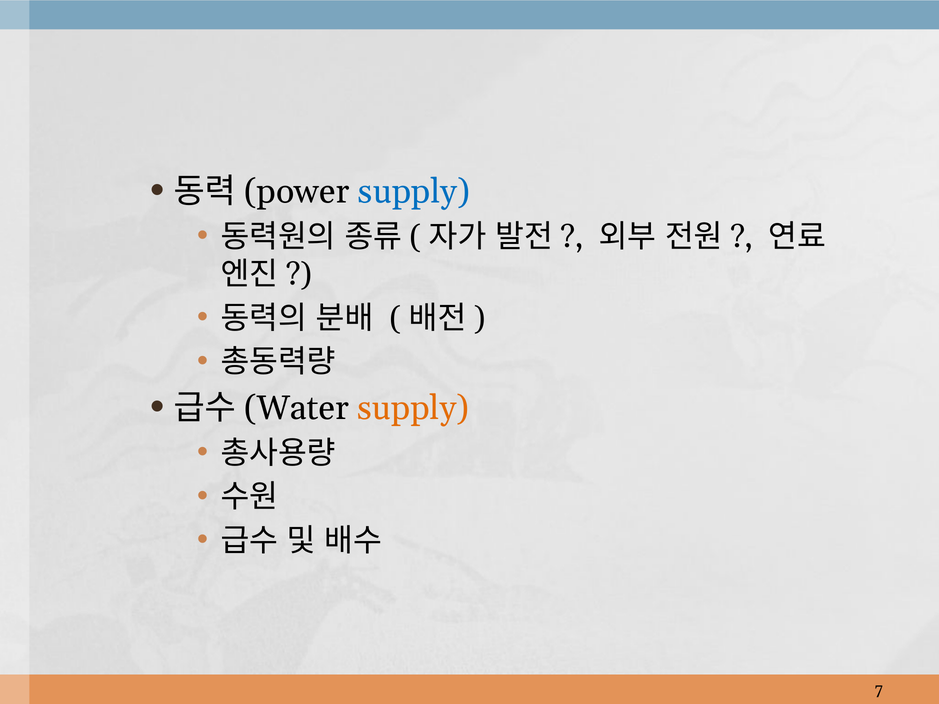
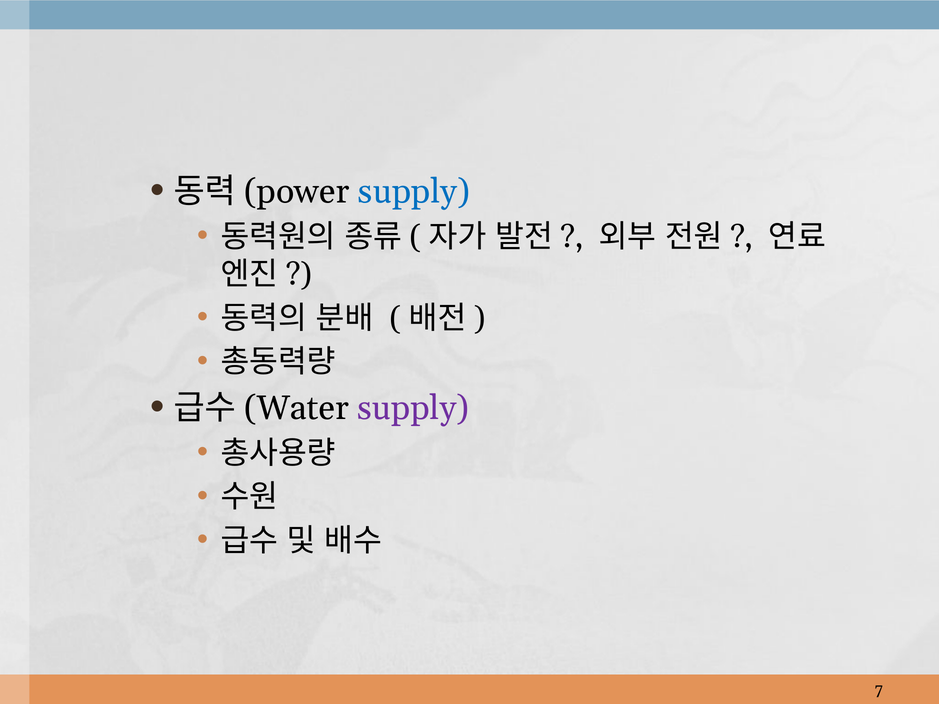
supply colour: orange -> purple (413, 408)
